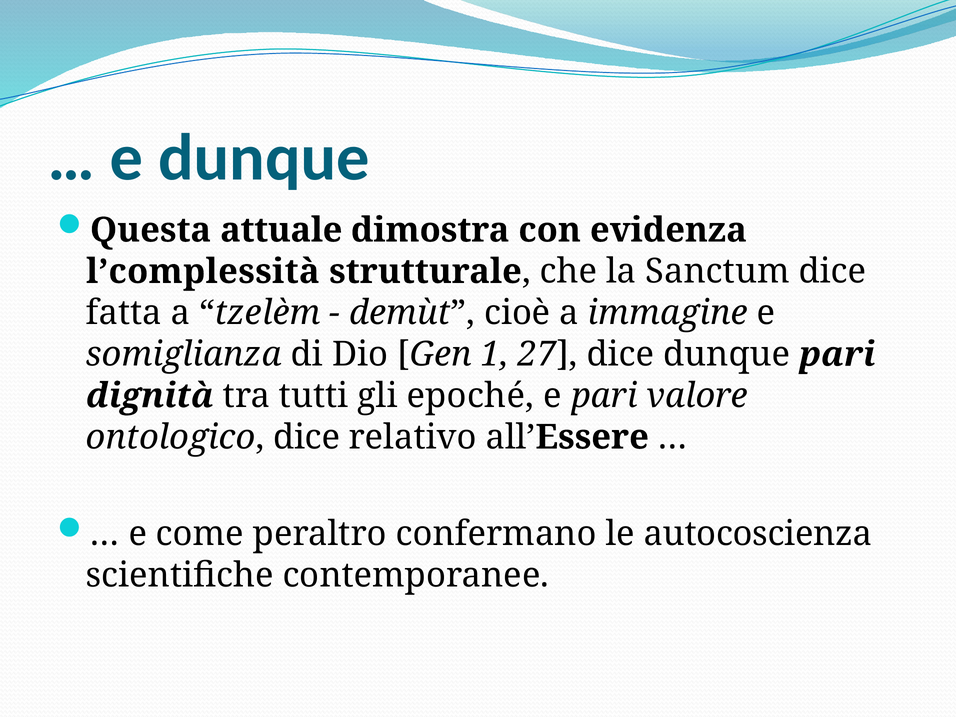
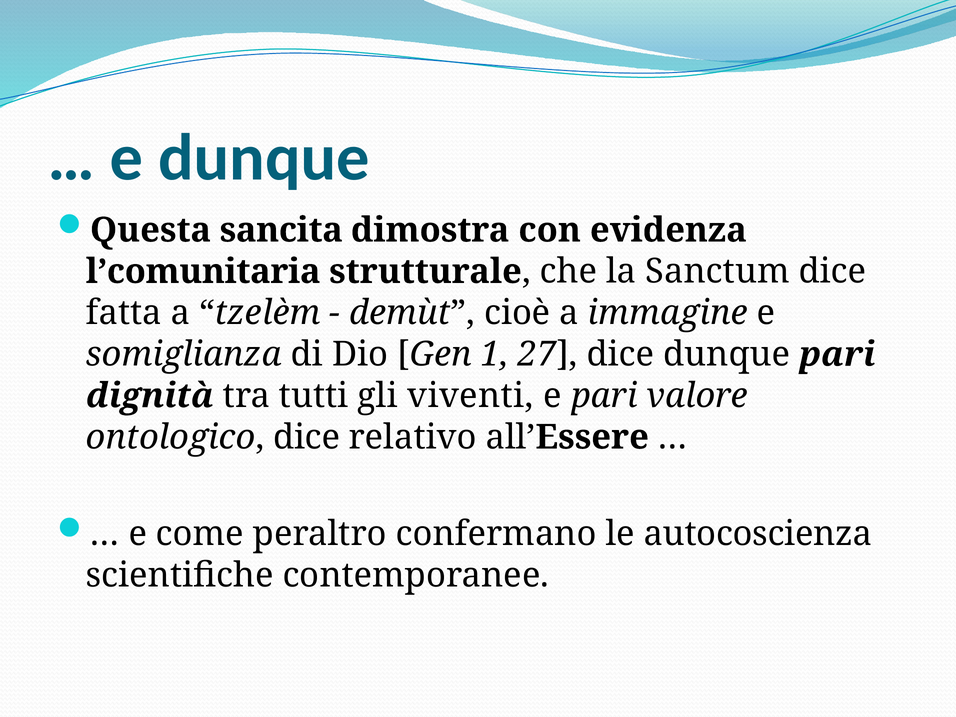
attuale: attuale -> sancita (281, 230)
l’complessità: l’complessità -> l’comunitaria (203, 272)
epoché: epoché -> viventi (470, 396)
